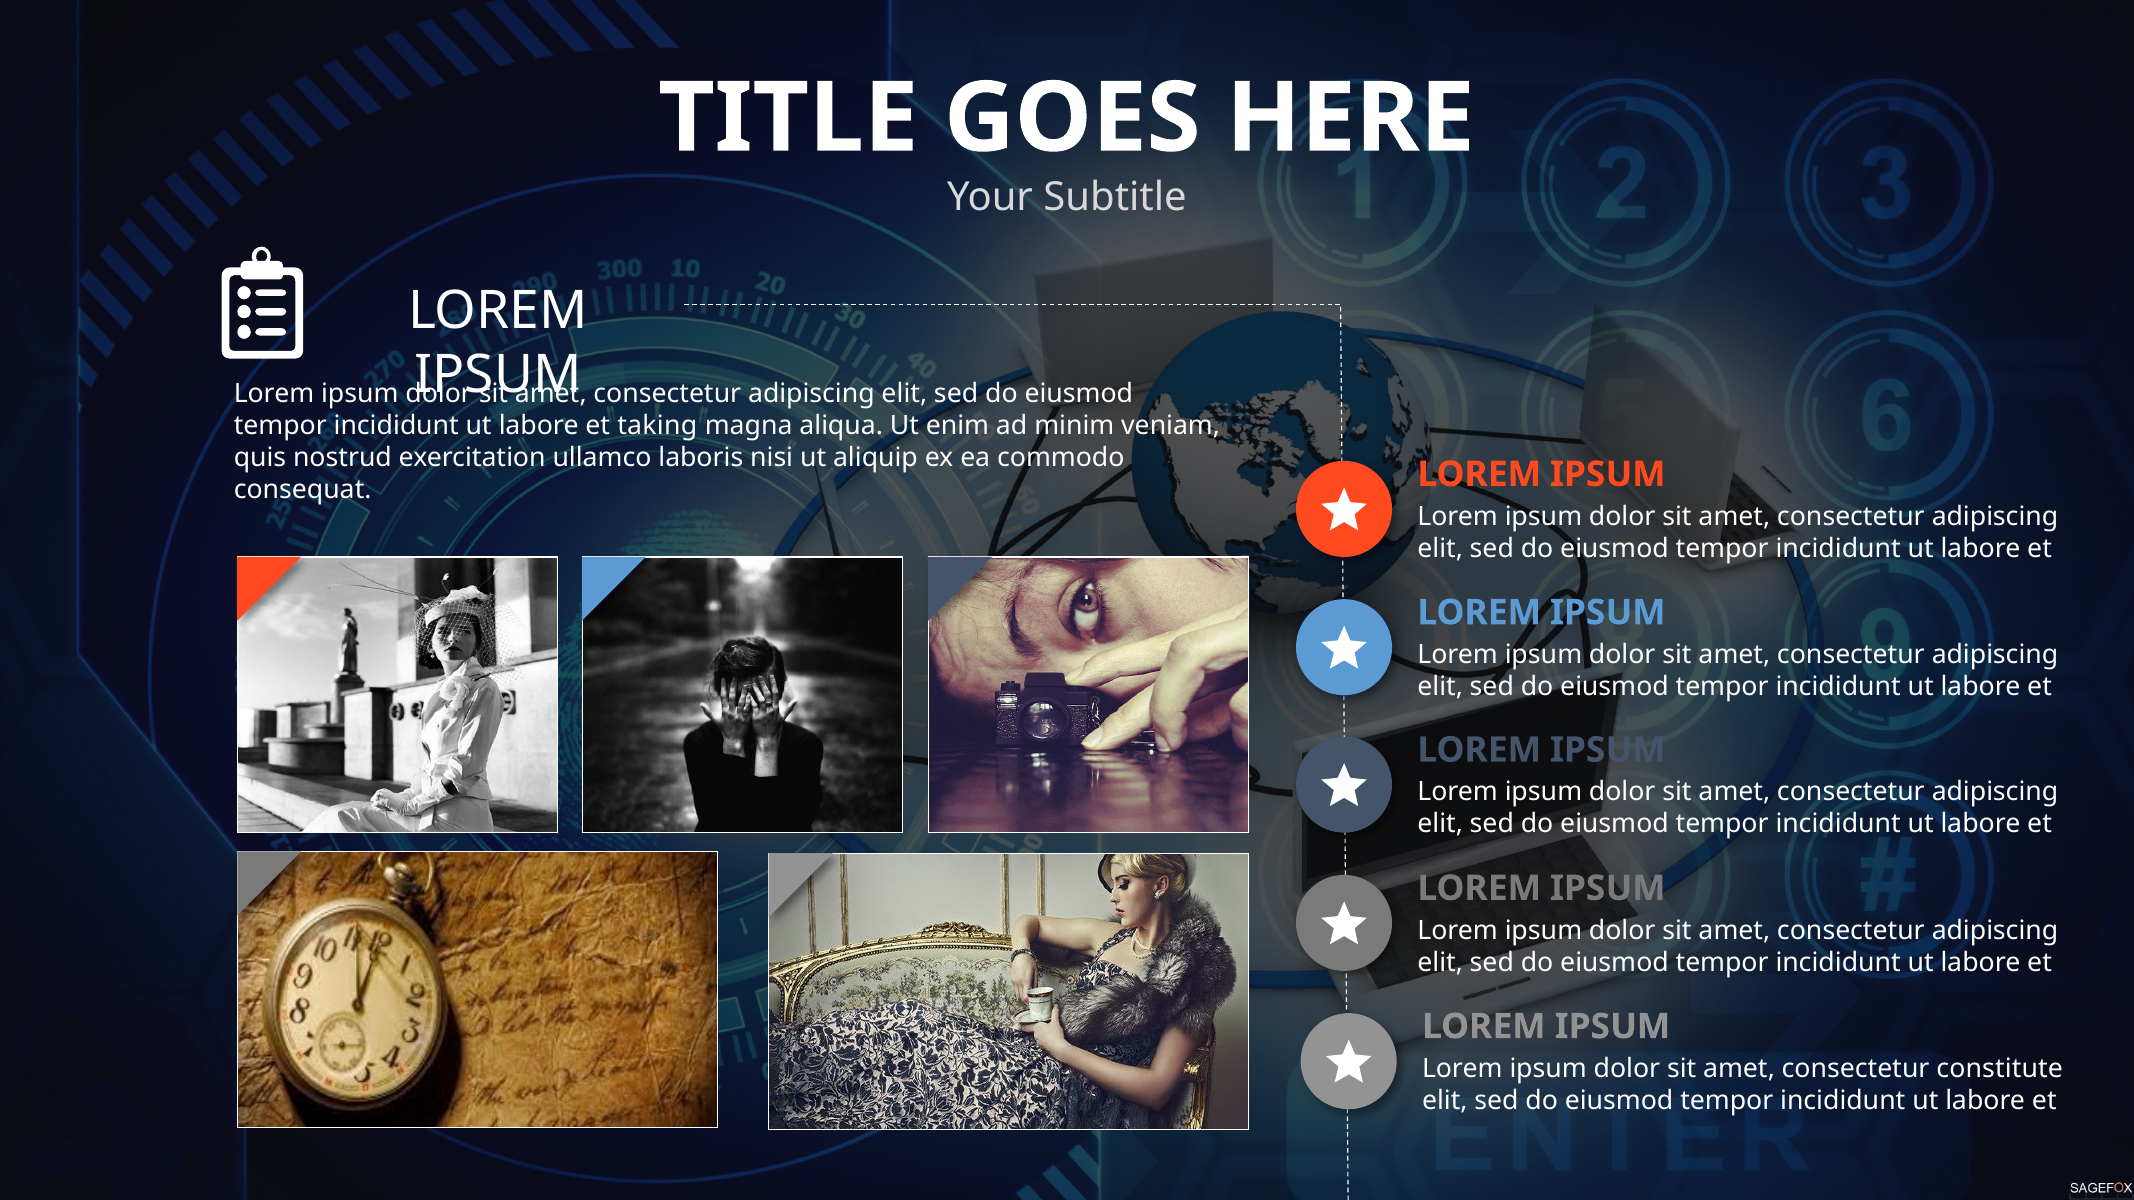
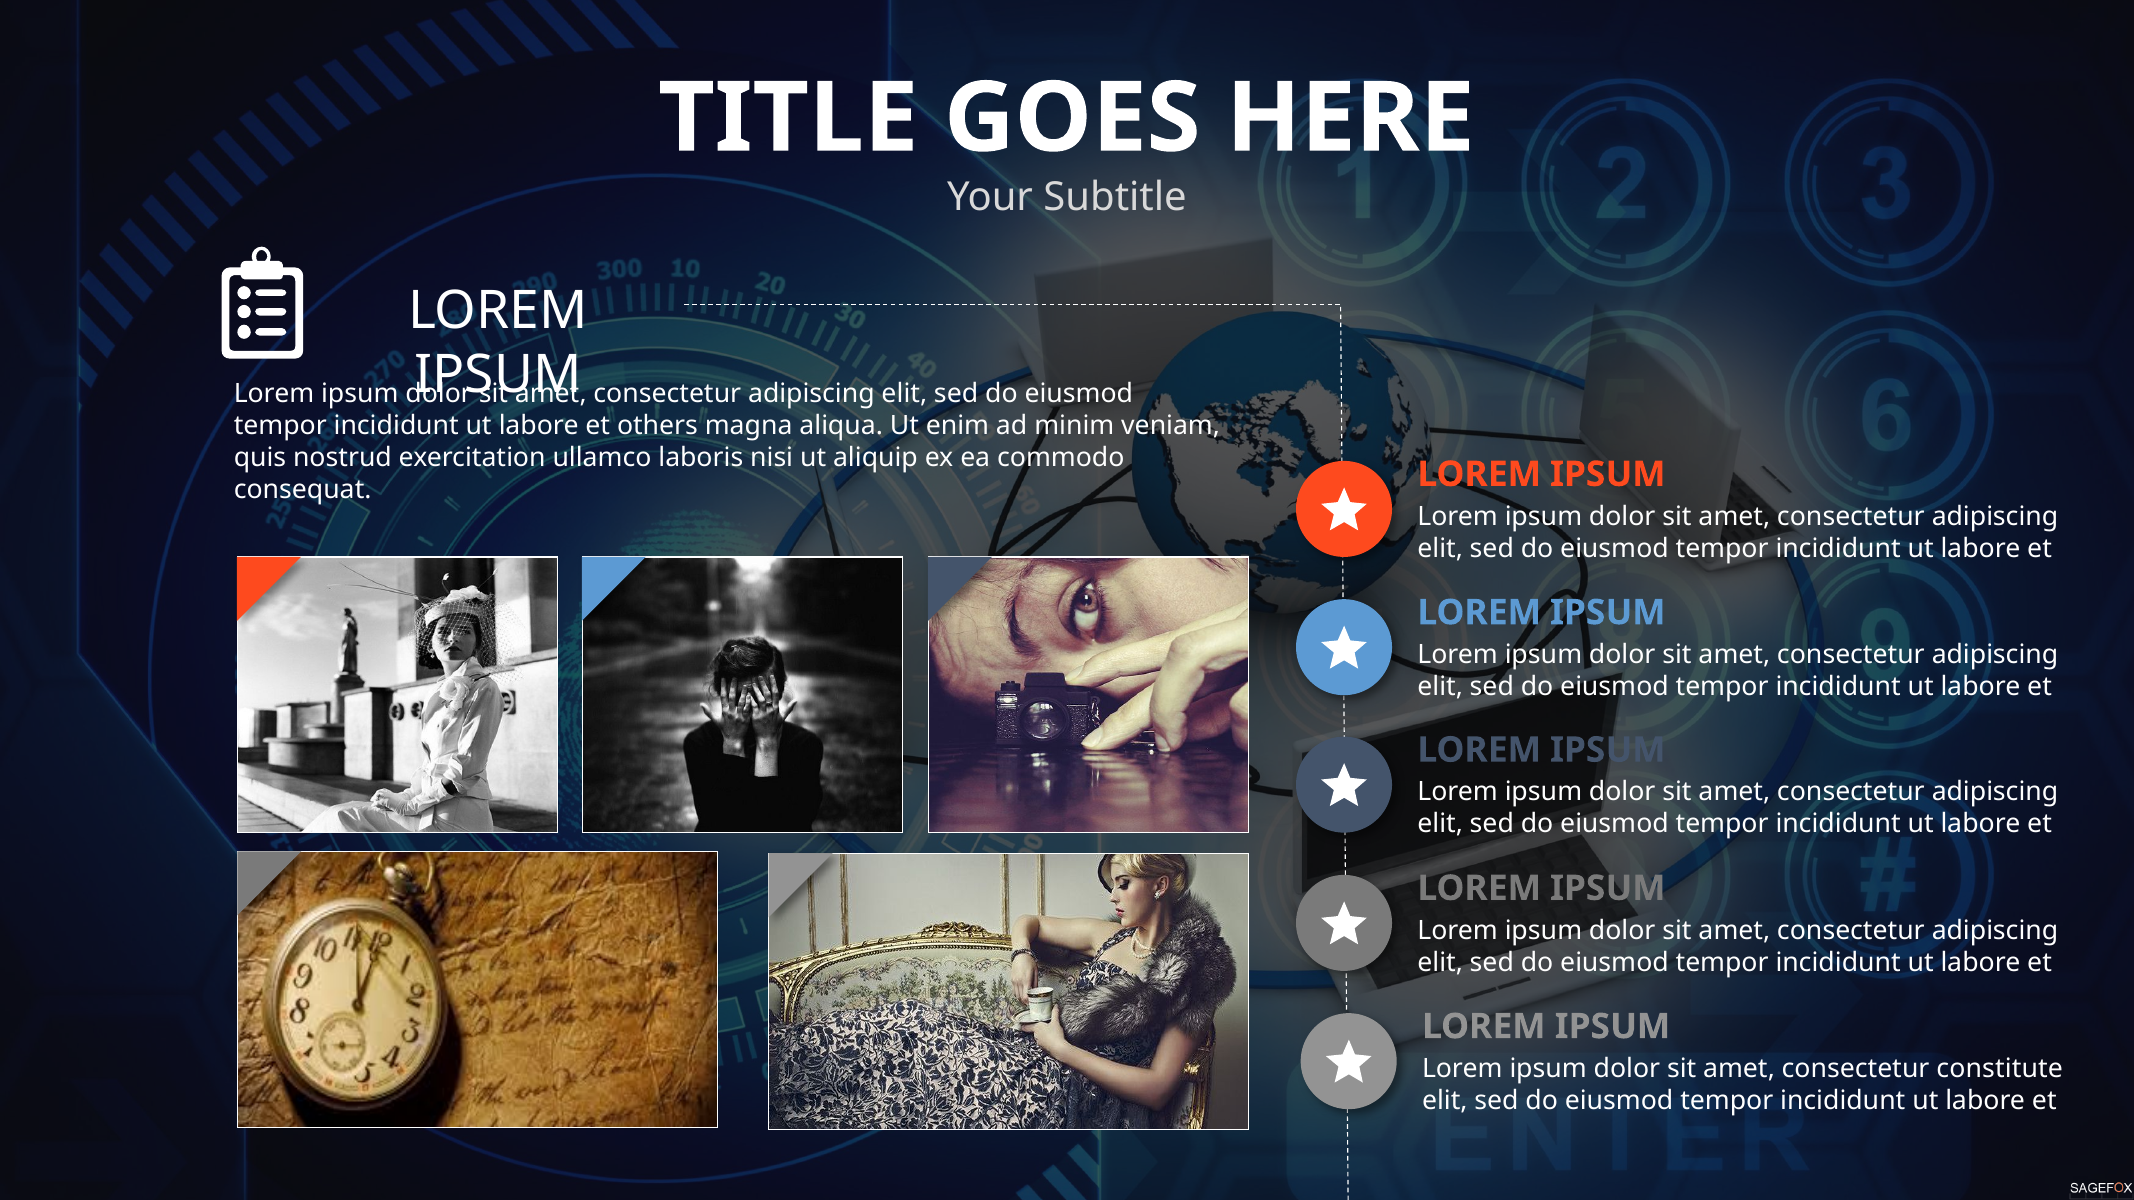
taking: taking -> others (657, 426)
